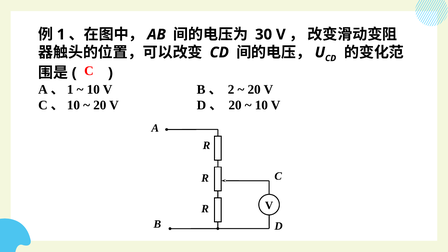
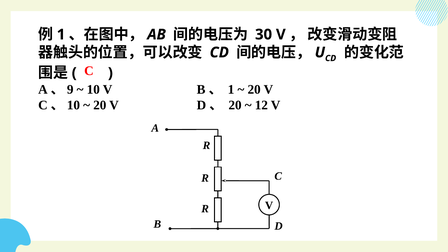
1: 1 -> 9 (70, 90)
2: 2 -> 1 (231, 90)
10: 10 -> 12 (261, 105)
